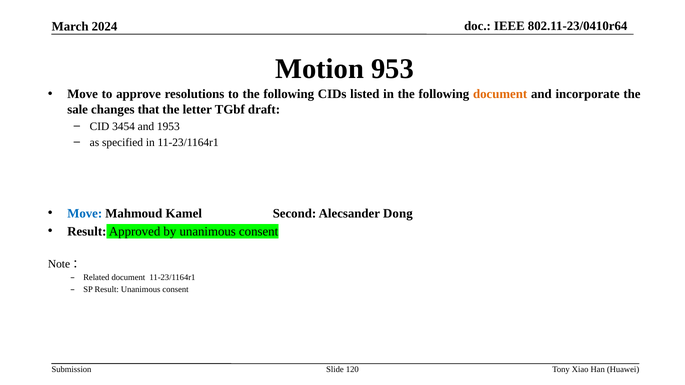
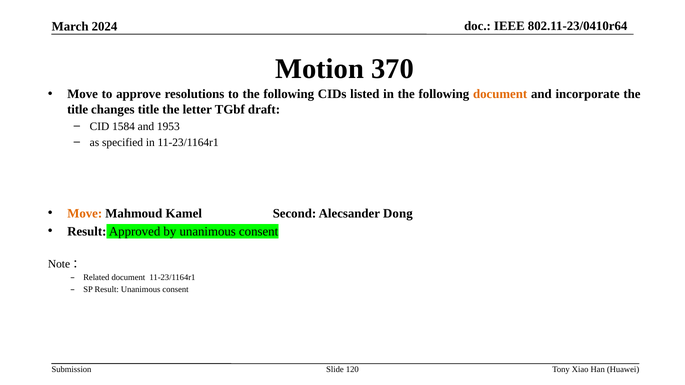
953: 953 -> 370 (392, 69)
sale: sale -> title (78, 110)
changes that: that -> title (148, 110)
3454: 3454 -> 1584 (124, 126)
Move colour: blue -> orange (85, 214)
